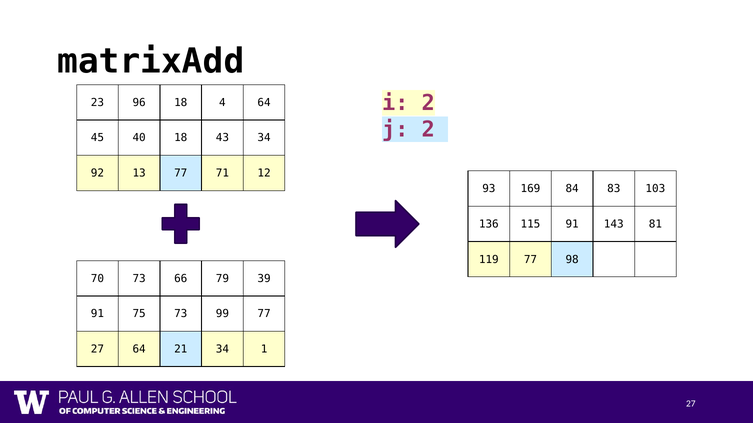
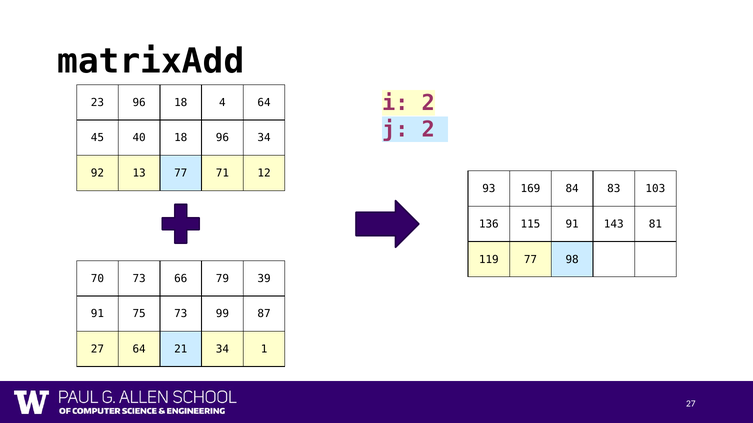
18 43: 43 -> 96 (222, 138)
99 77: 77 -> 87 (264, 314)
